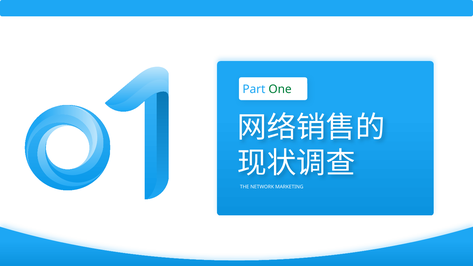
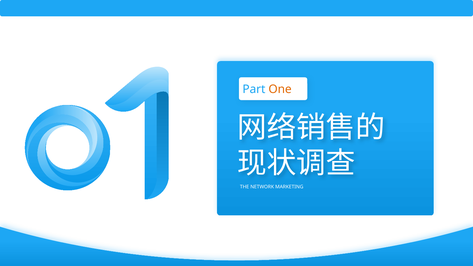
One colour: green -> orange (280, 89)
